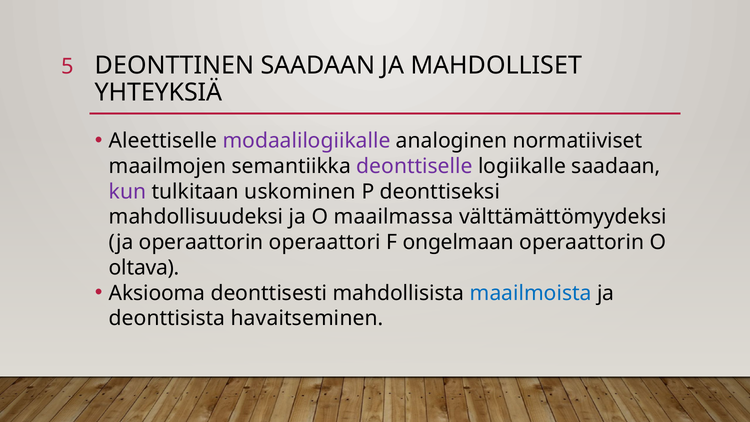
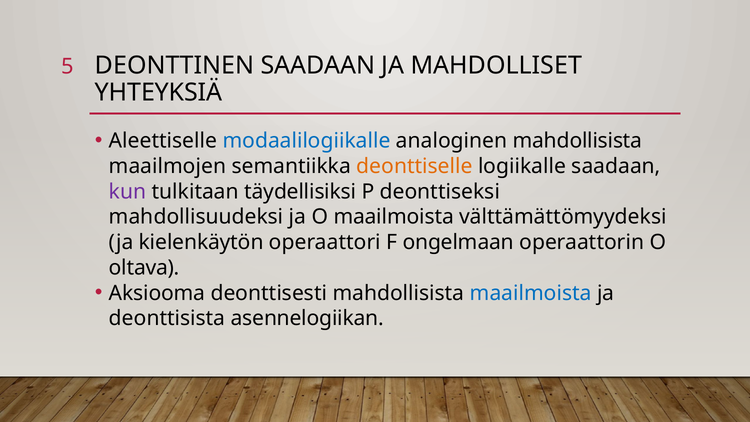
modaalilogiikalle colour: purple -> blue (307, 141)
analoginen normatiiviset: normatiiviset -> mahdollisista (577, 141)
deonttiselle colour: purple -> orange (415, 166)
uskominen: uskominen -> täydellisiksi (300, 192)
O maailmassa: maailmassa -> maailmoista (394, 217)
ja operaattorin: operaattorin -> kielenkäytön (201, 242)
havaitseminen: havaitseminen -> asennelogiikan (307, 318)
